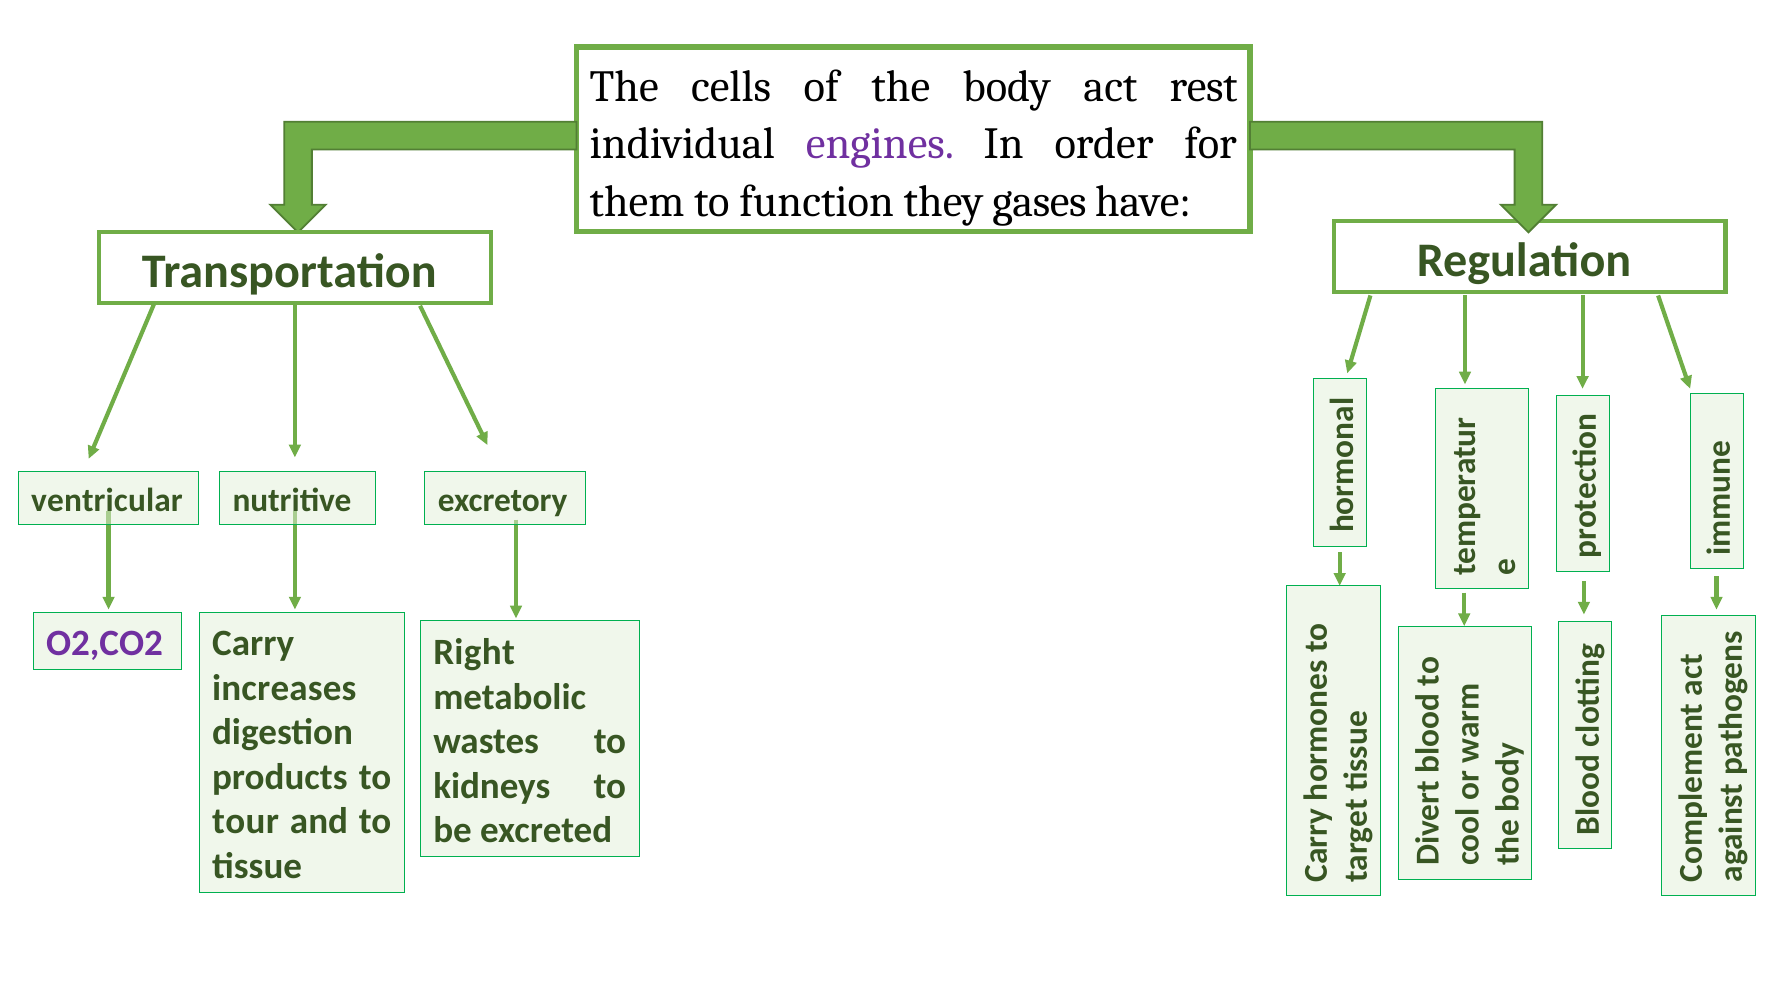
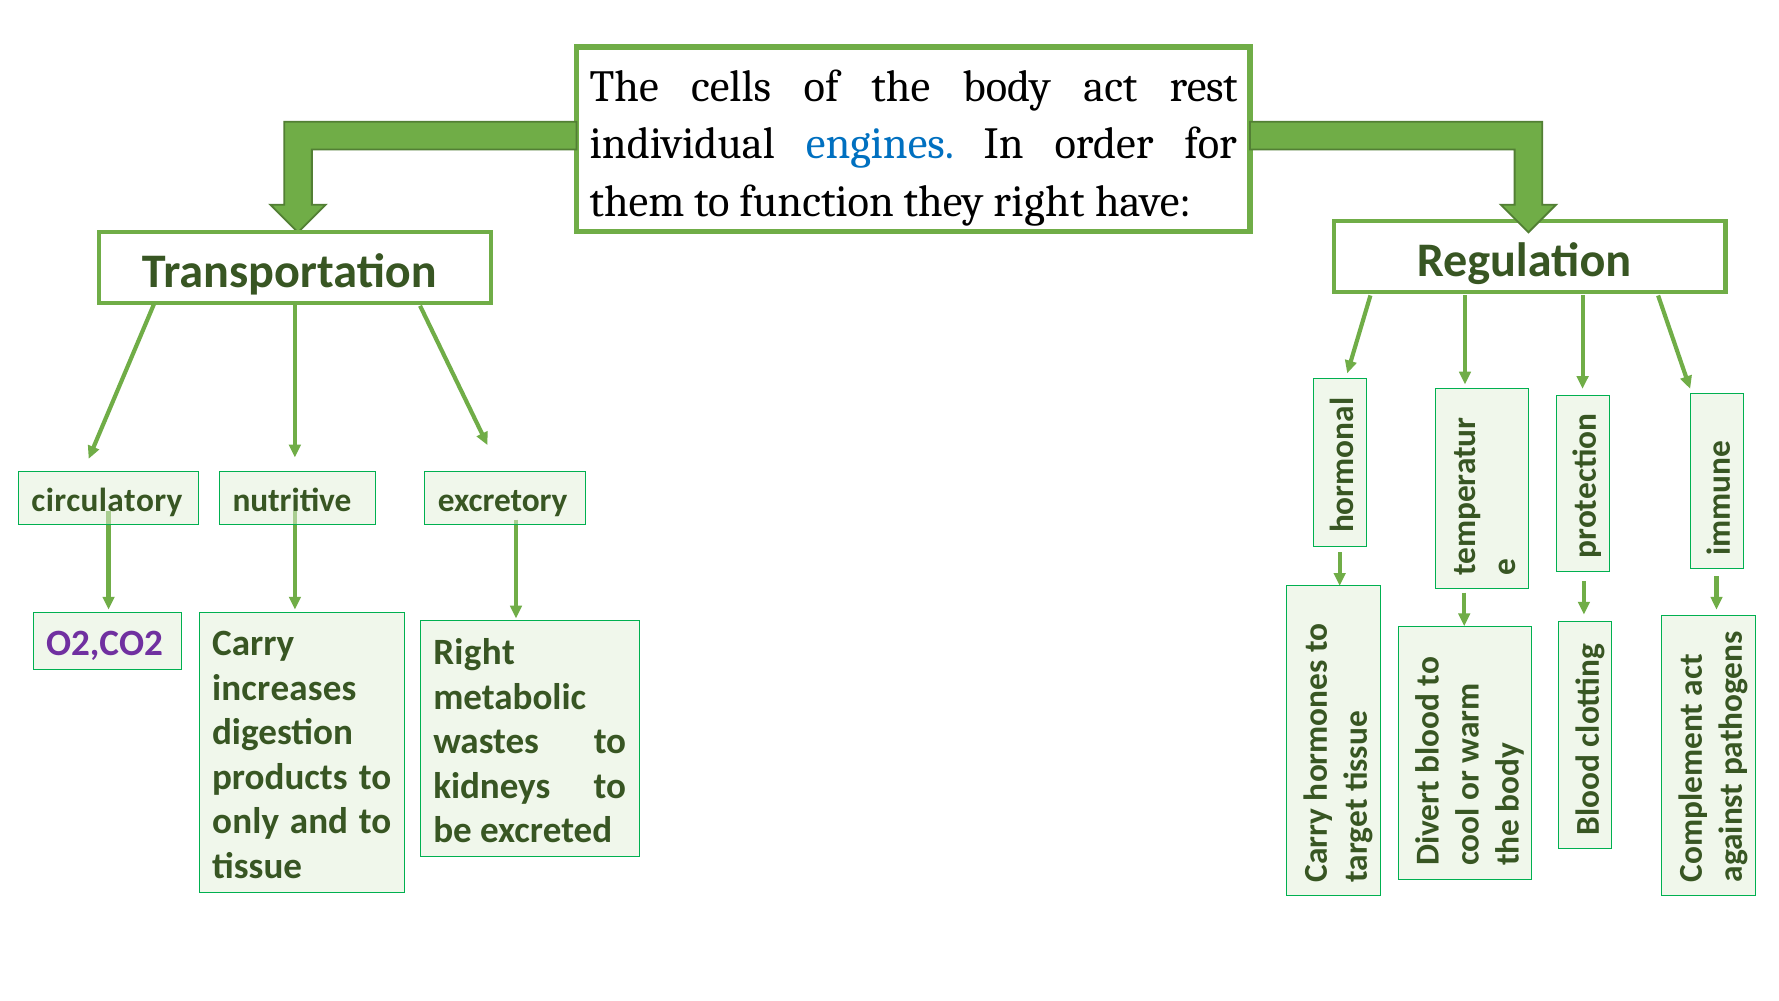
engines colour: purple -> blue (880, 144)
they gases: gases -> right (1039, 201)
ventricular: ventricular -> circulatory (107, 500)
tour: tour -> only (246, 821)
